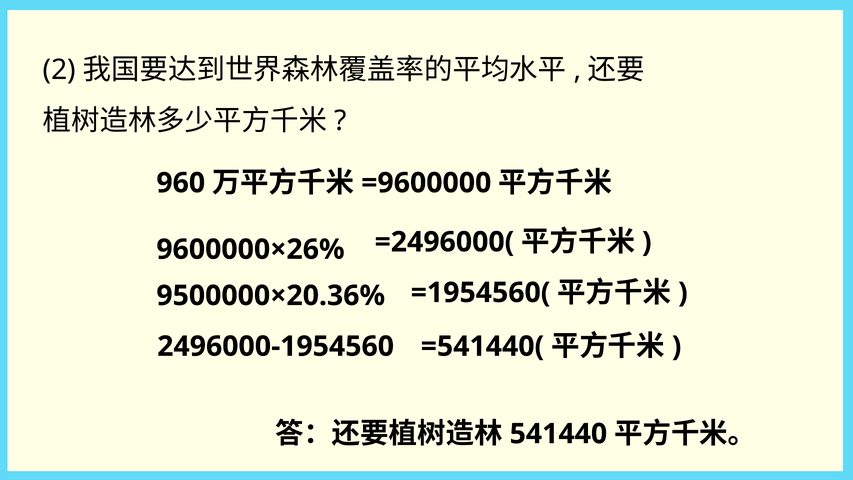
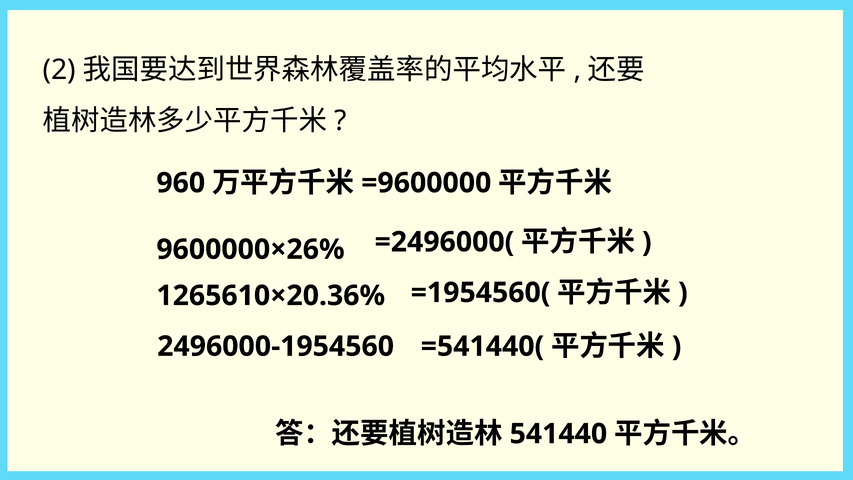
9500000×20.36%: 9500000×20.36% -> 1265610×20.36% (271, 296)
